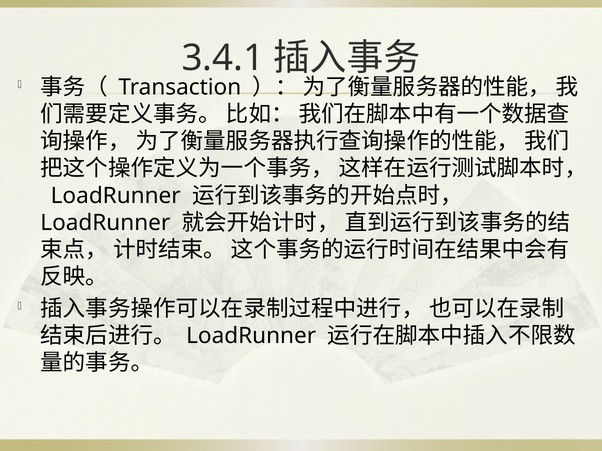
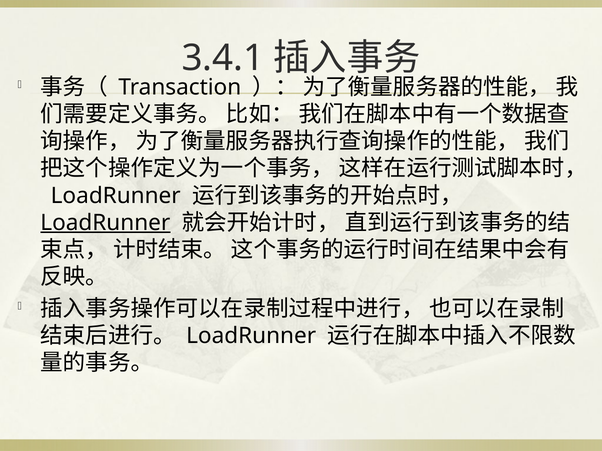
LoadRunner underline: none -> present (105, 223)
